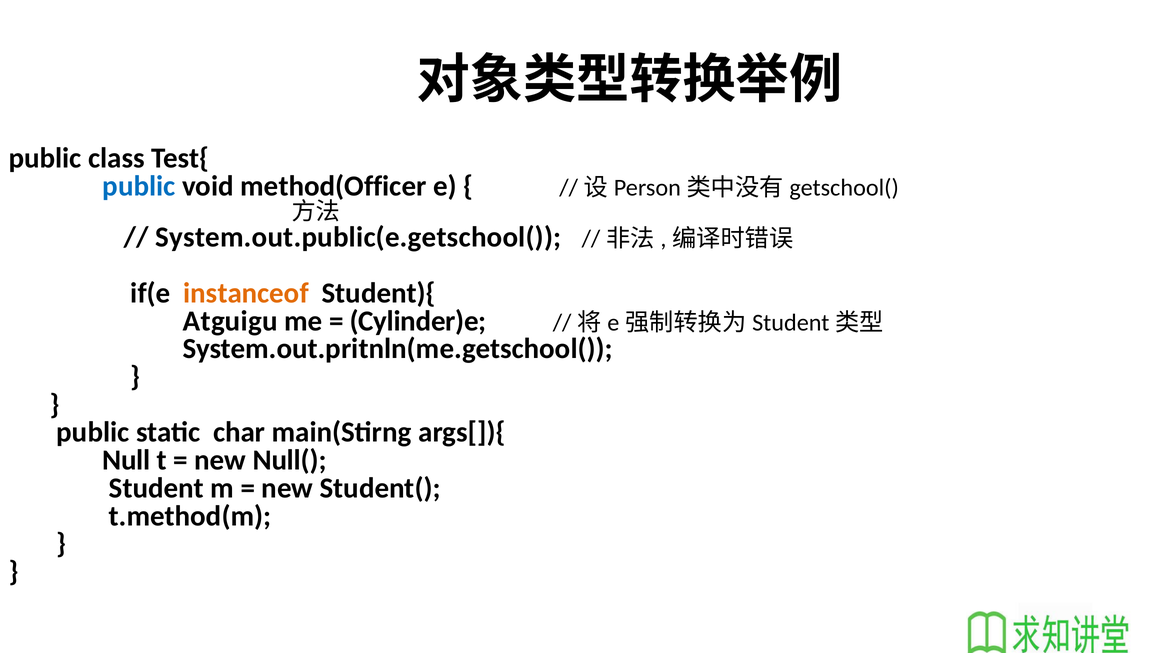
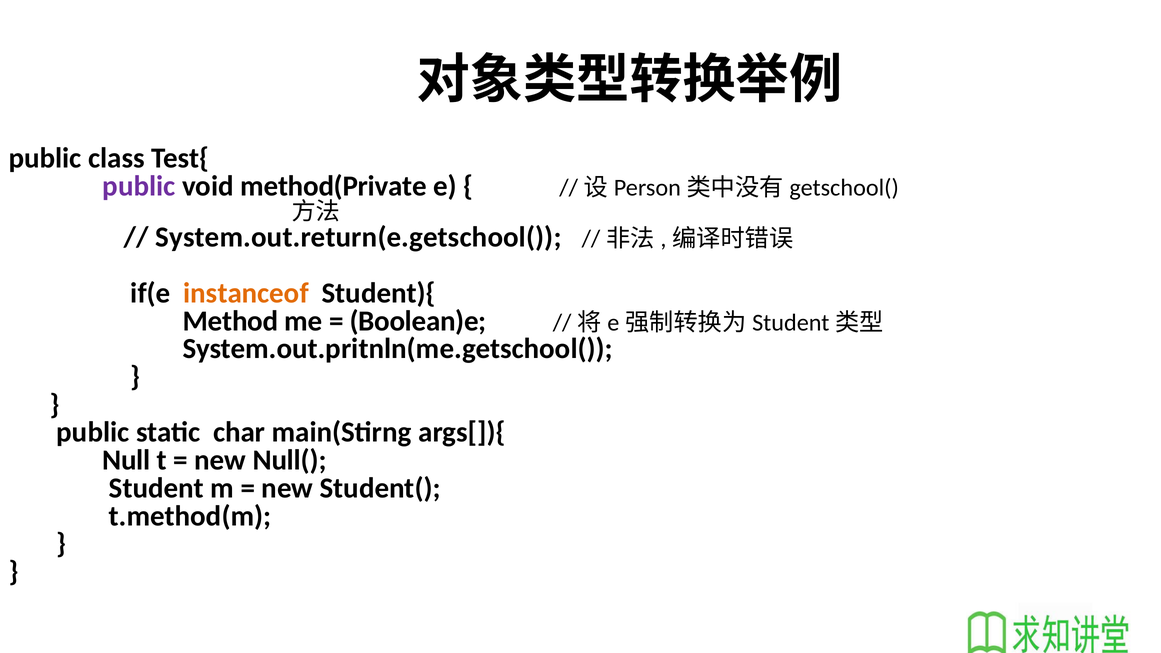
public colour: blue -> purple (139, 186)
method(Officer: method(Officer -> method(Private (334, 186)
System.out.public(e.getschool(: System.out.public(e.getschool( -> System.out.return(e.getschool( (358, 237)
Atguigu: Atguigu -> Method (231, 321)
Cylinder)e: Cylinder)e -> Boolean)e (418, 321)
